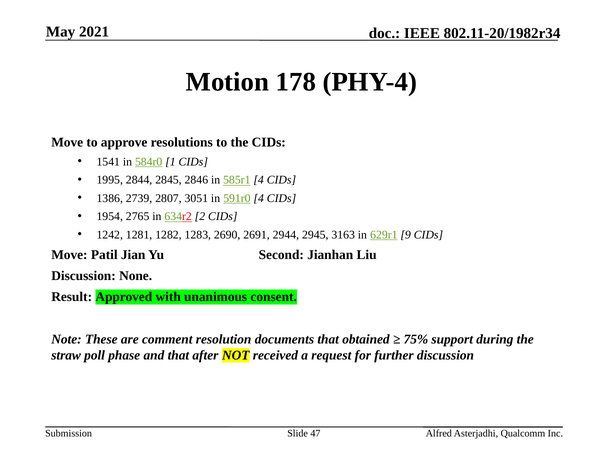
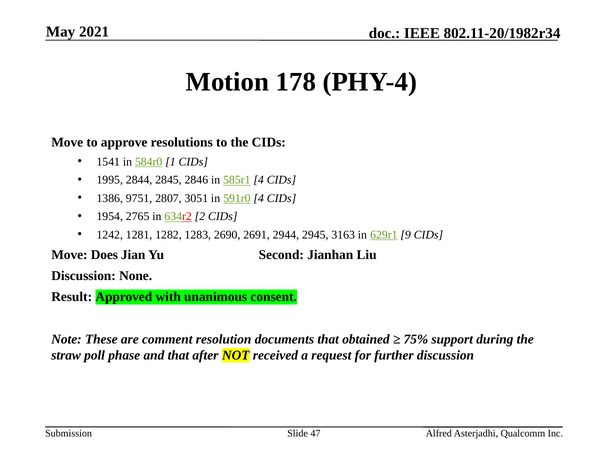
2739: 2739 -> 9751 (139, 198)
Patil: Patil -> Does (104, 255)
